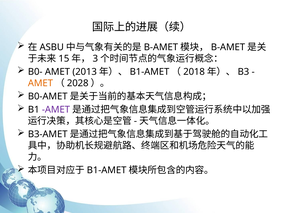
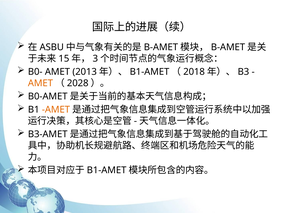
AMET colour: purple -> orange (56, 109)
